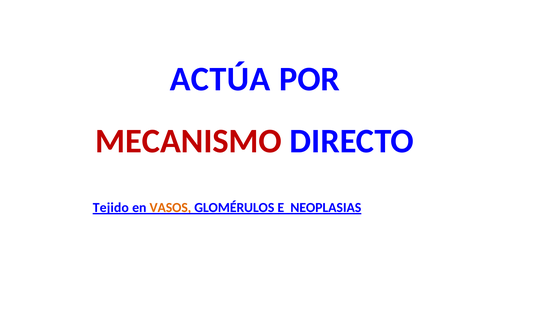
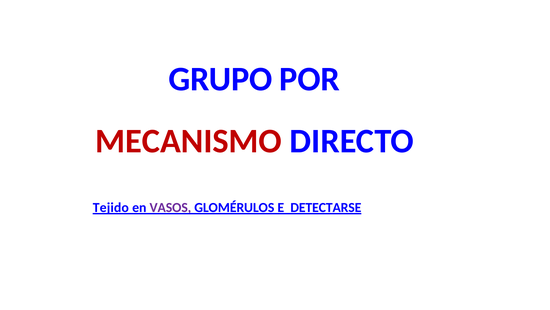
ACTÚA: ACTÚA -> GRUPO (220, 79)
VASOS colour: orange -> purple (170, 207)
NEOPLASIAS: NEOPLASIAS -> DETECTARSE (326, 207)
